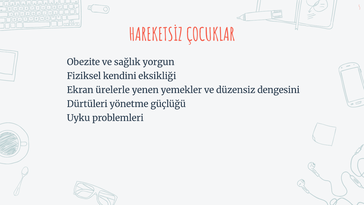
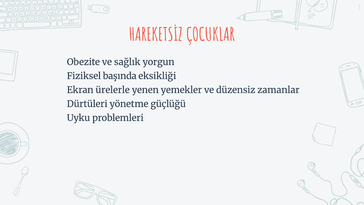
kendini: kendini -> başında (120, 76)
dengesini: dengesini -> zamanlar (278, 90)
